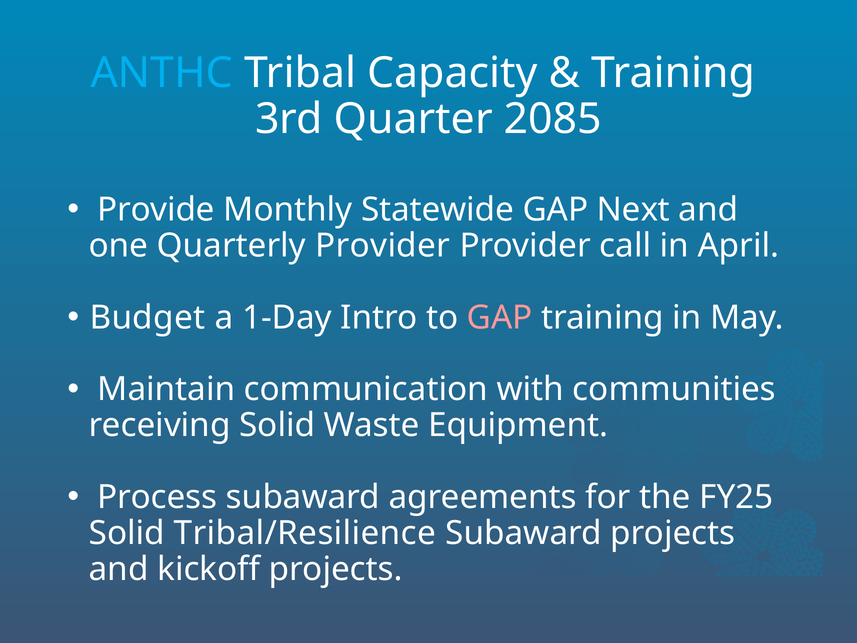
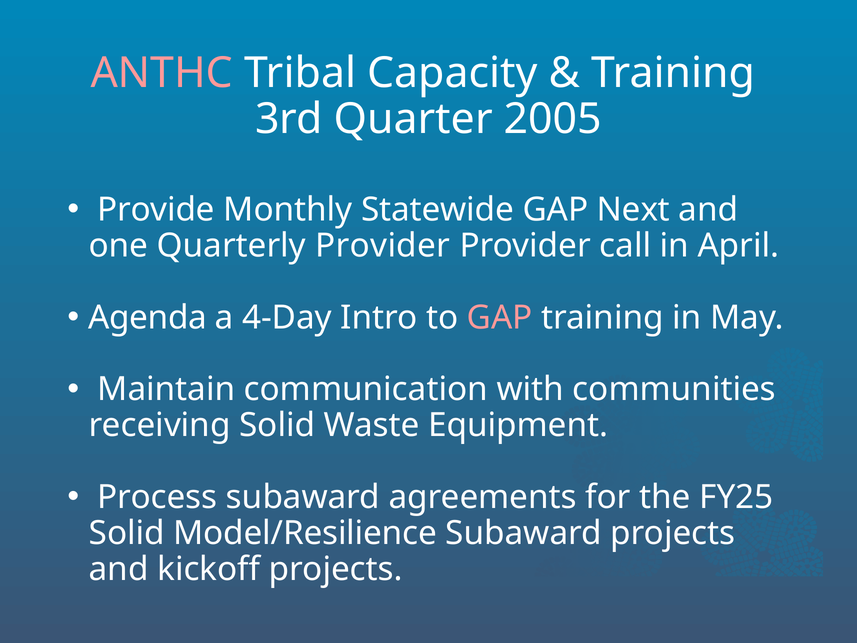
ANTHC colour: light blue -> pink (162, 73)
2085: 2085 -> 2005 (553, 119)
Budget: Budget -> Agenda (148, 317)
1-Day: 1-Day -> 4-Day (287, 317)
Tribal/Resilience: Tribal/Resilience -> Model/Resilience (305, 533)
